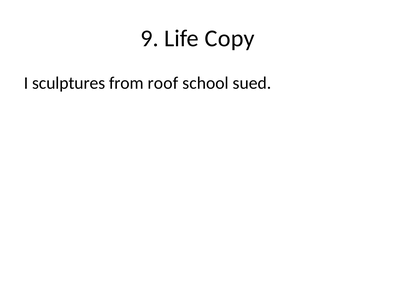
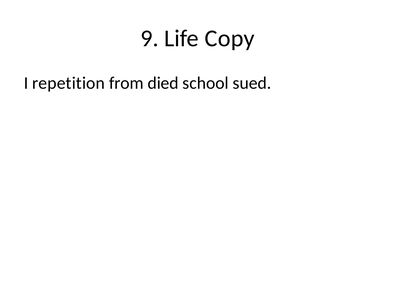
sculptures: sculptures -> repetition (69, 83)
roof: roof -> died (163, 83)
